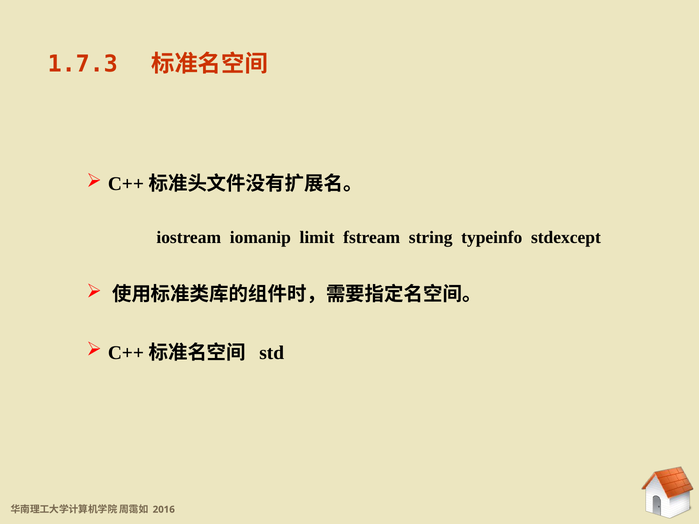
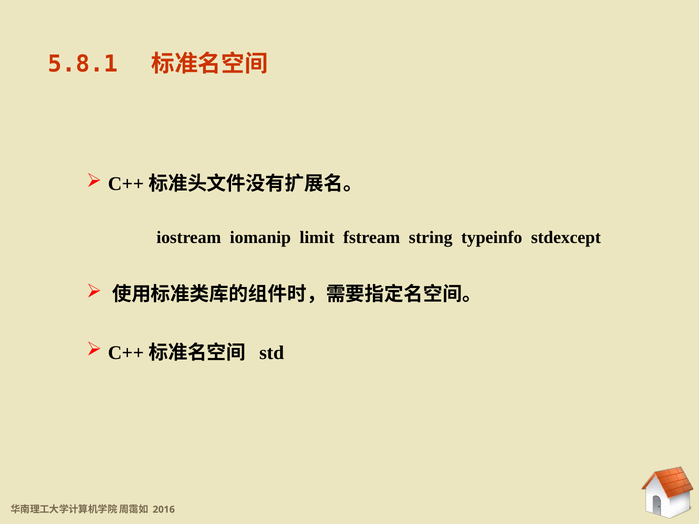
1.7.3: 1.7.3 -> 5.8.1 (83, 64)
